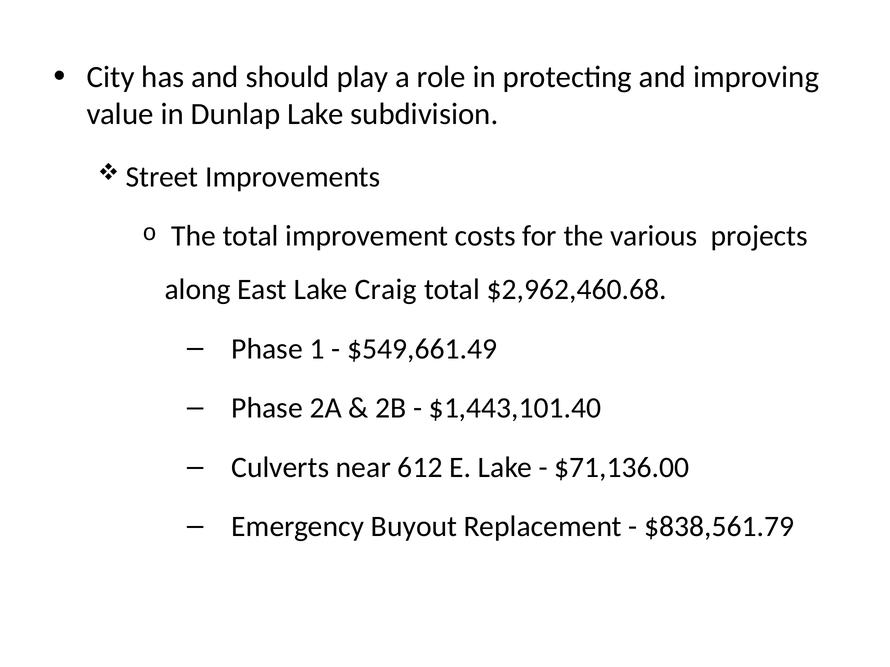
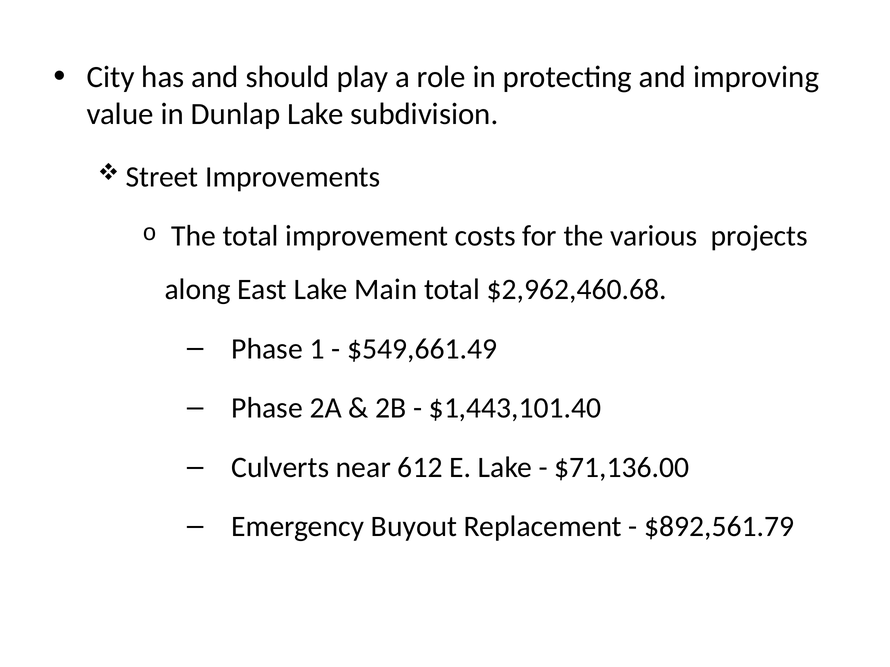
Craig: Craig -> Main (386, 290)
$838,561.79: $838,561.79 -> $892,561.79 (719, 527)
